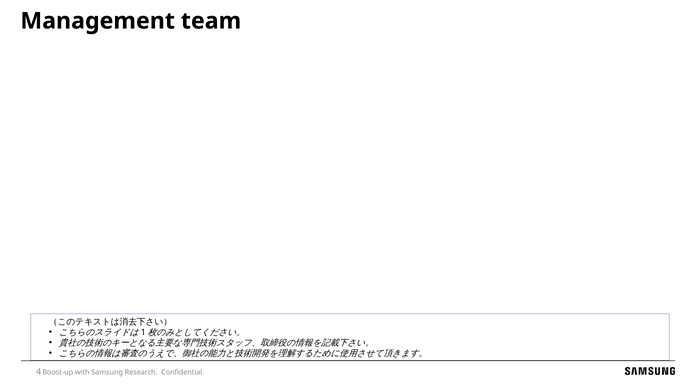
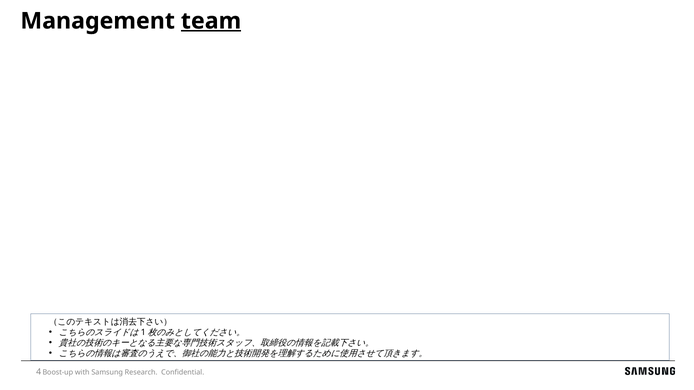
team underline: none -> present (211, 21)
